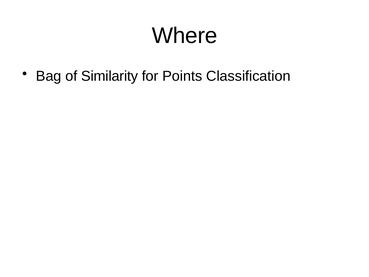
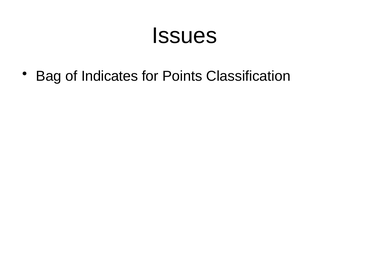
Where: Where -> Issues (184, 36)
Similarity: Similarity -> Indicates (110, 76)
